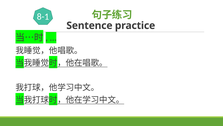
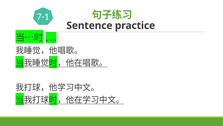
8-1: 8-1 -> 7-1 (43, 17)
